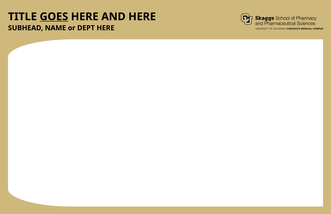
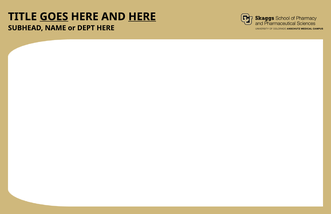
HERE underline: none -> present (142, 17)
